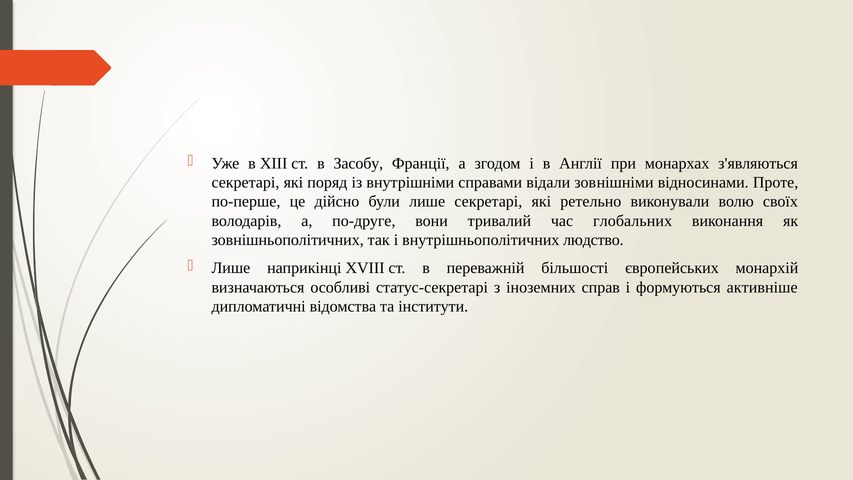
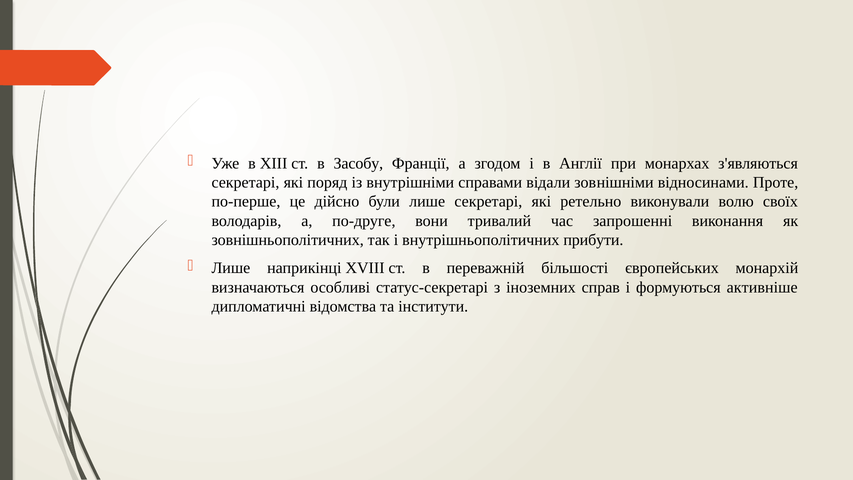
глобальних: глобальних -> запрошенні (633, 221)
людство: людство -> прибути (593, 240)
